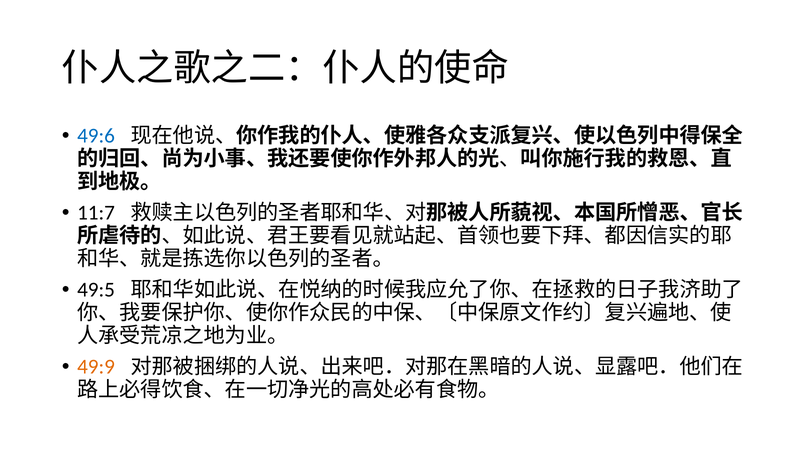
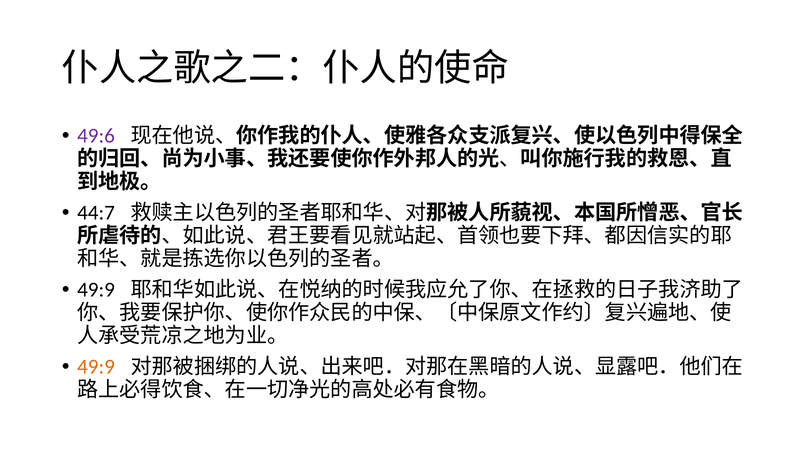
49:6 colour: blue -> purple (96, 136)
11:7: 11:7 -> 44:7 (96, 213)
49:5: 49:5 -> 49:9 (96, 290)
